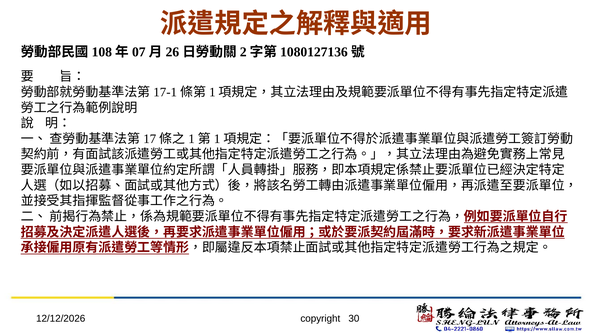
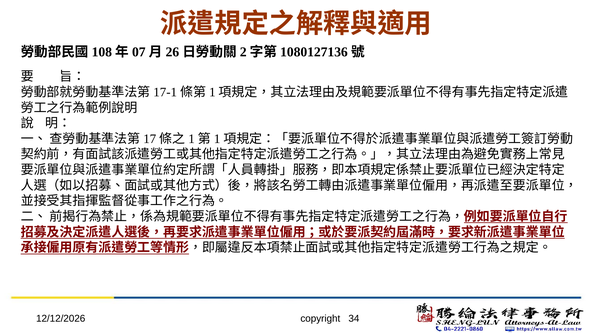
30: 30 -> 34 (354, 319)
